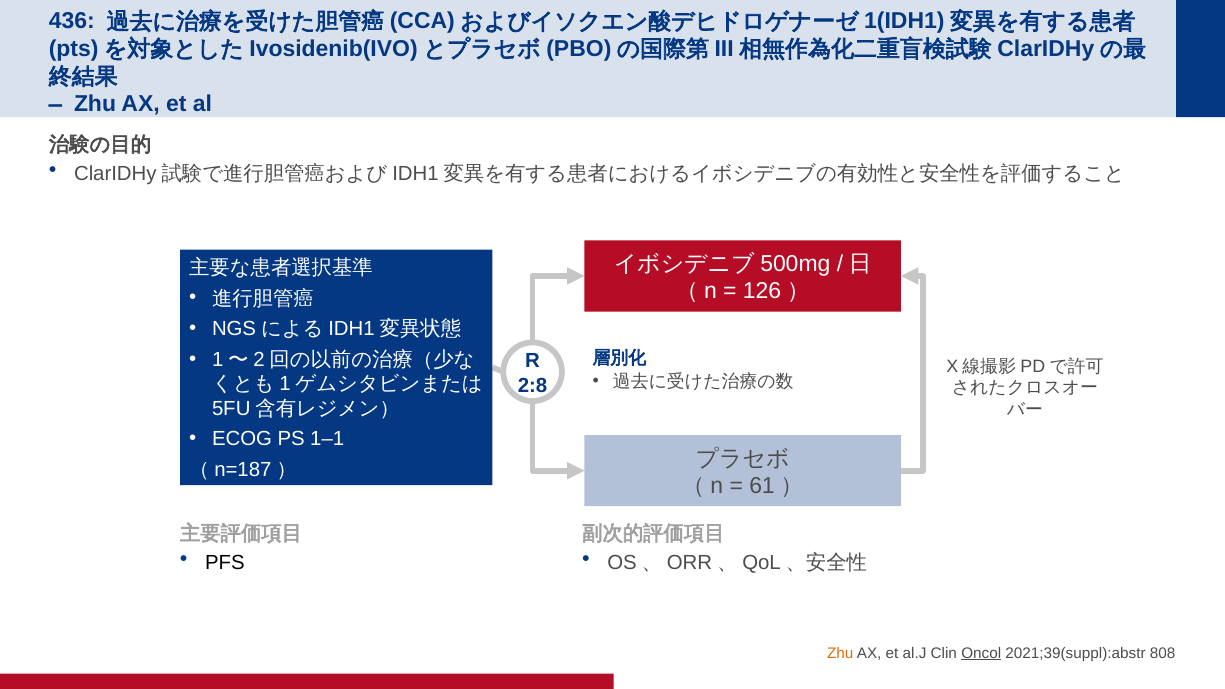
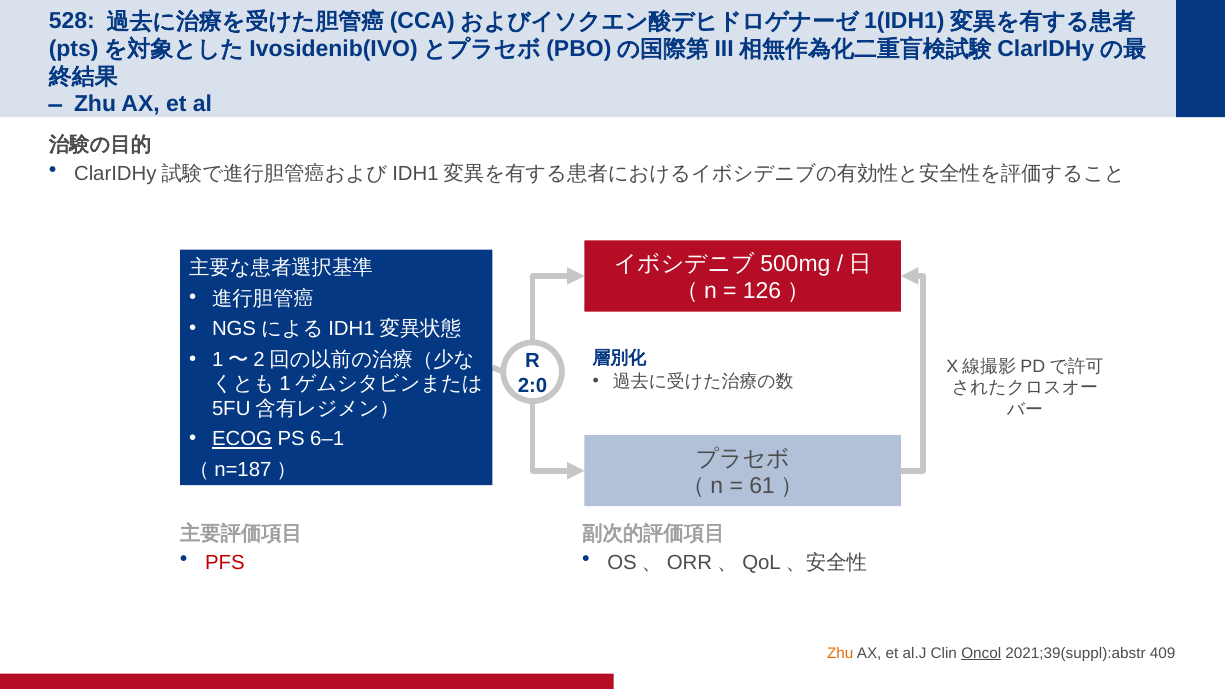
436: 436 -> 528 (72, 21)
2:8: 2:8 -> 2:0 (533, 385)
ECOG underline: none -> present (242, 439)
1–1: 1–1 -> 6–1 (327, 439)
PFS colour: black -> red (225, 563)
808: 808 -> 409 (1163, 653)
